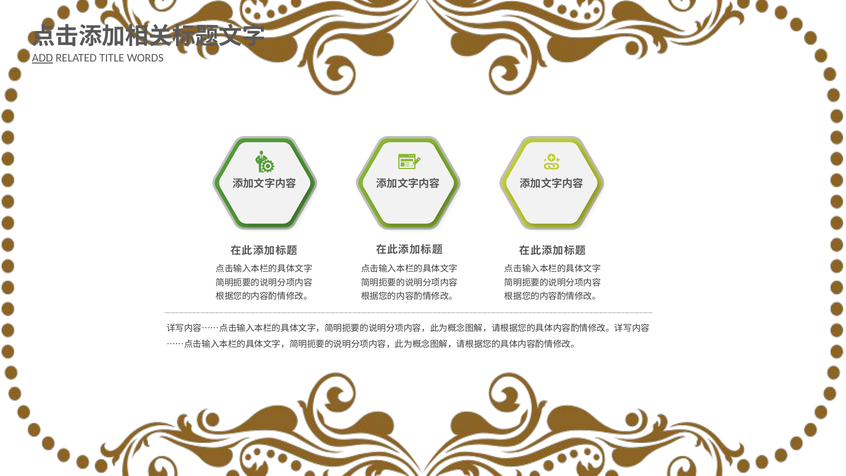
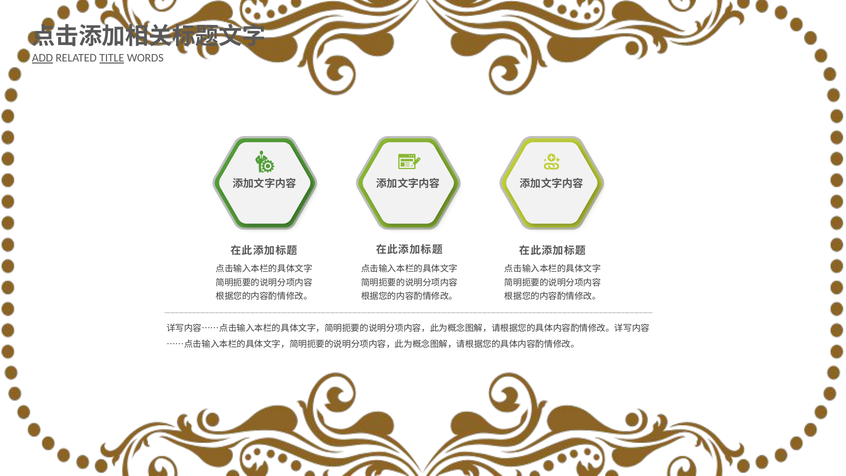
TITLE underline: none -> present (112, 58)
